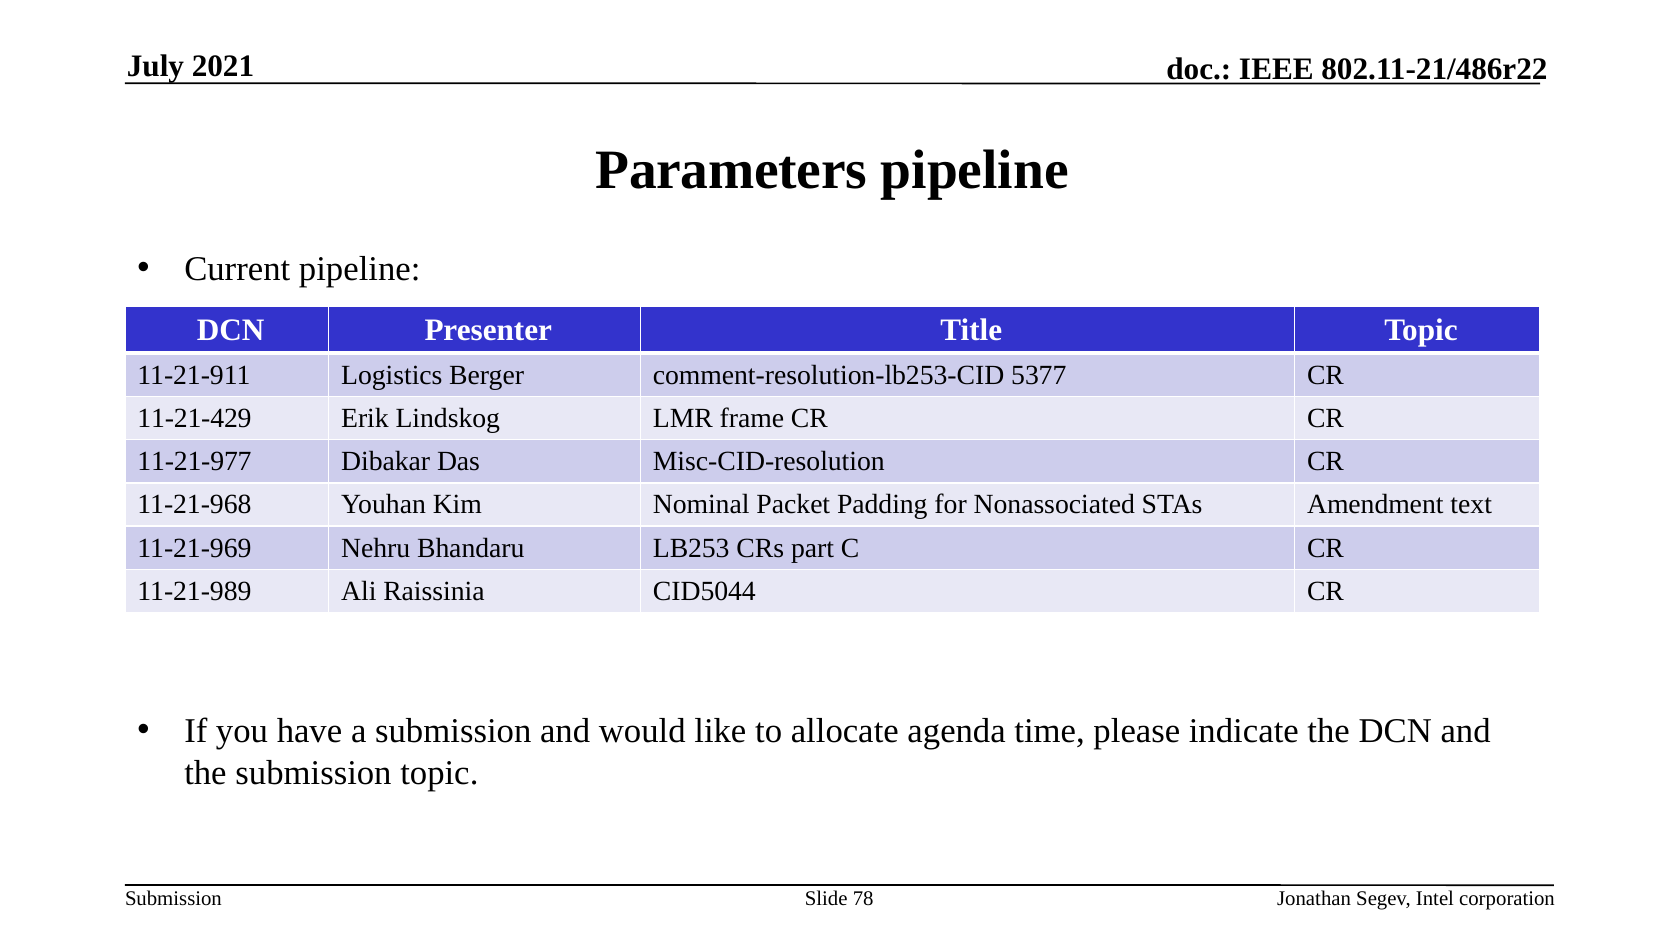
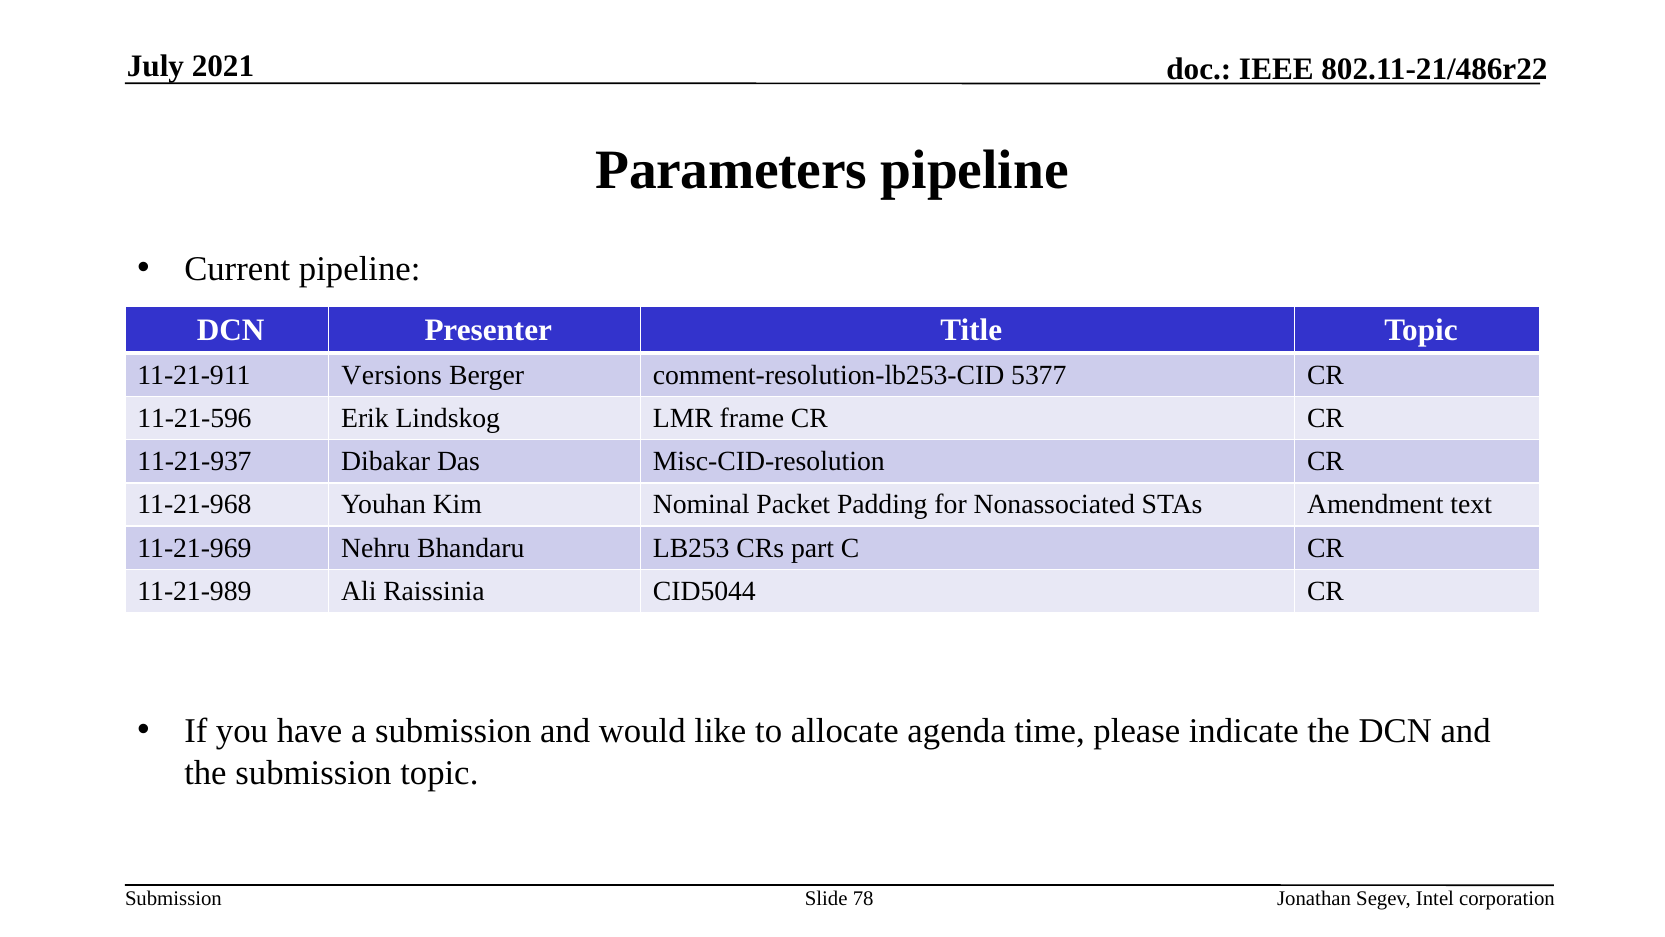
Logistics: Logistics -> Versions (392, 375)
11-21-429: 11-21-429 -> 11-21-596 (194, 418)
11-21-977: 11-21-977 -> 11-21-937 (194, 461)
